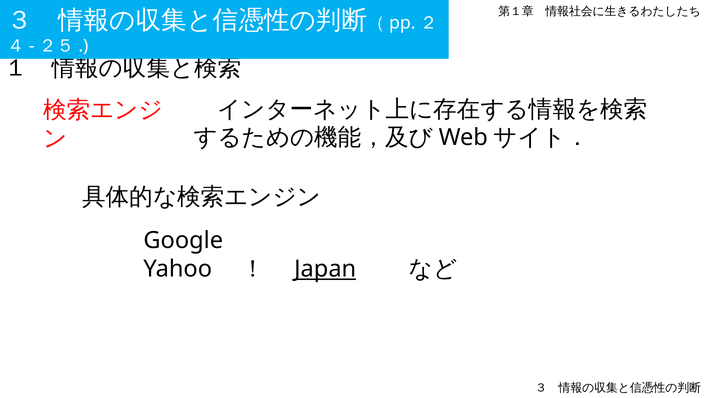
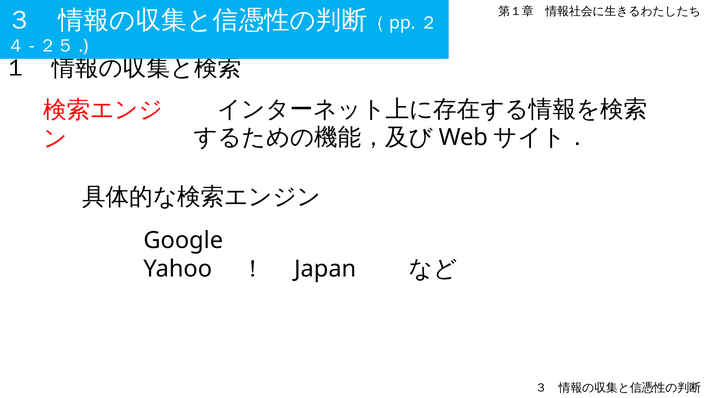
Japan underline: present -> none (325, 269)
